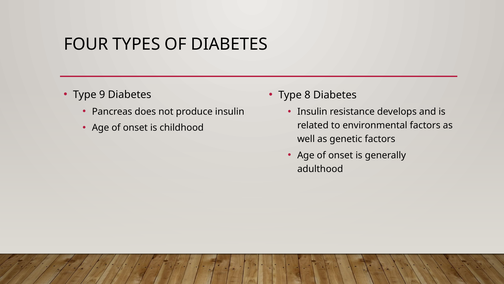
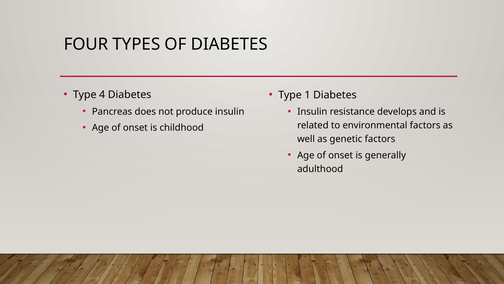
9: 9 -> 4 (102, 95)
8: 8 -> 1 (307, 95)
